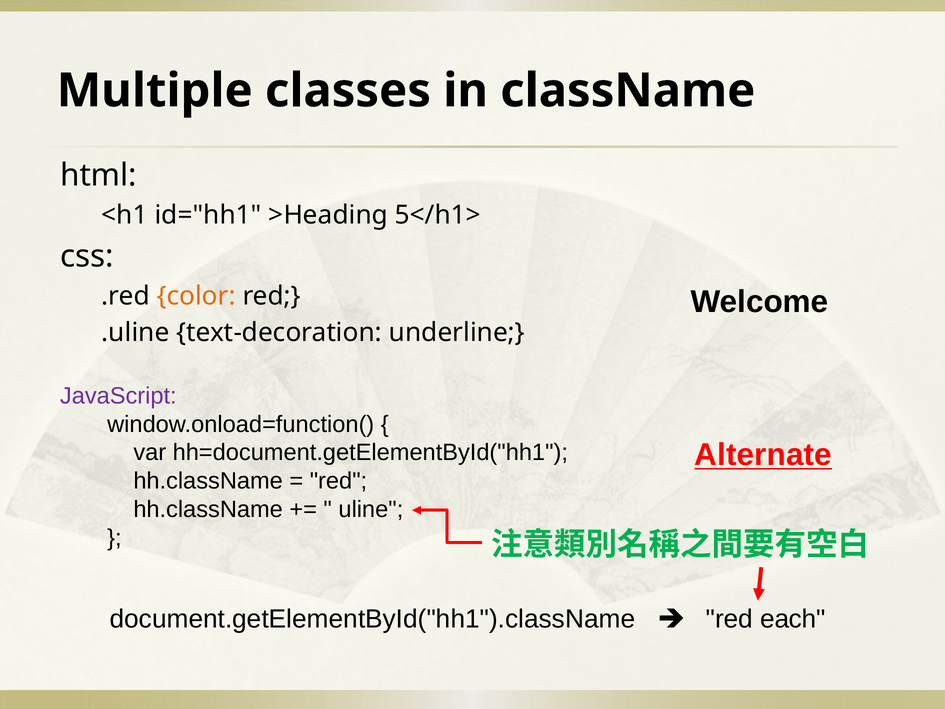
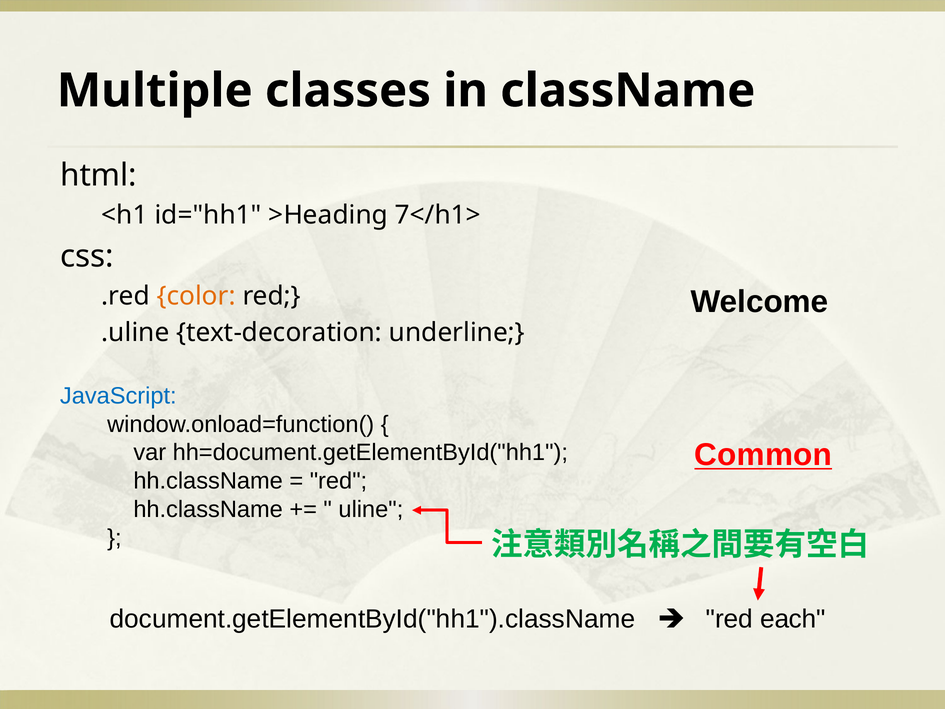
5</h1>: 5</h1> -> 7</h1> (438, 215)
JavaScript colour: purple -> blue (118, 396)
Alternate: Alternate -> Common (763, 455)
